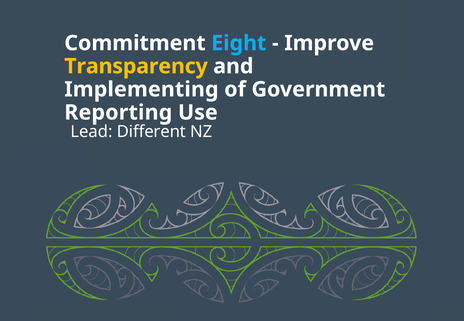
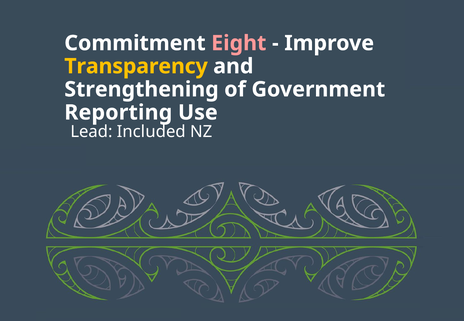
Eight colour: light blue -> pink (239, 43)
Implementing: Implementing -> Strengthening (141, 89)
Different: Different -> Included (151, 132)
